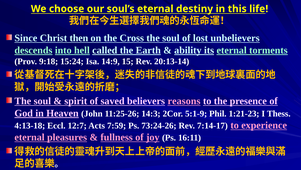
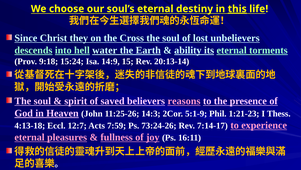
this underline: none -> present (237, 9)
then: then -> they (79, 38)
called: called -> water (105, 50)
